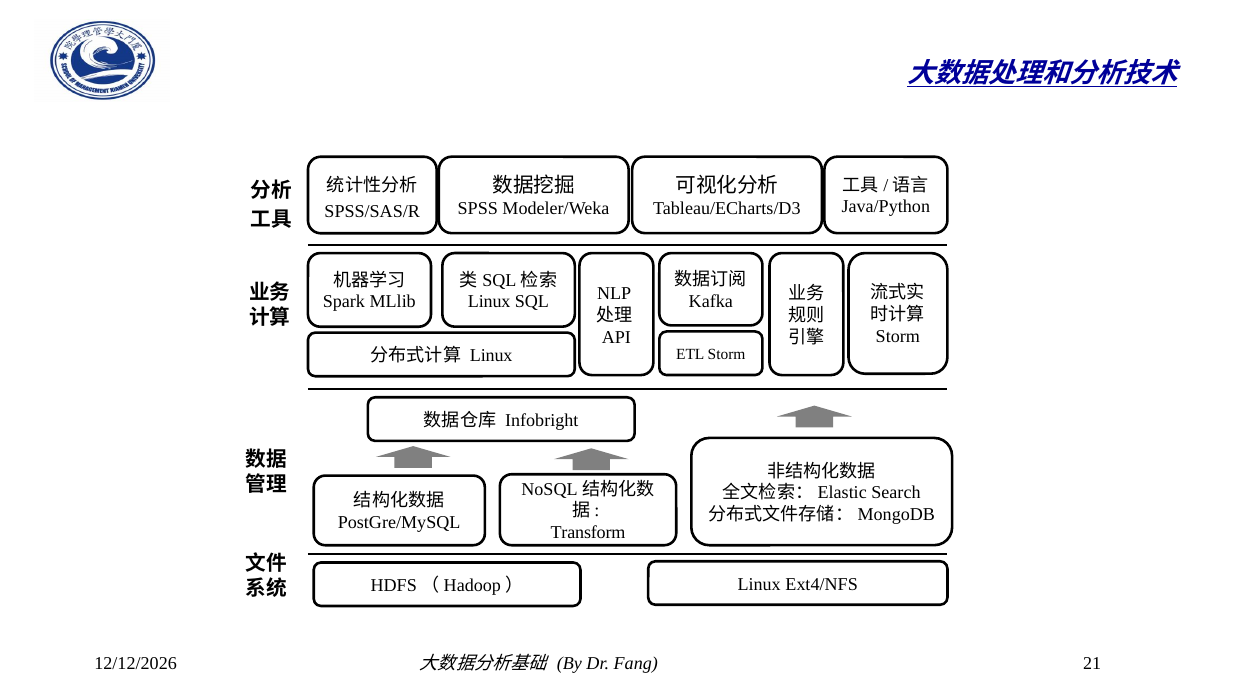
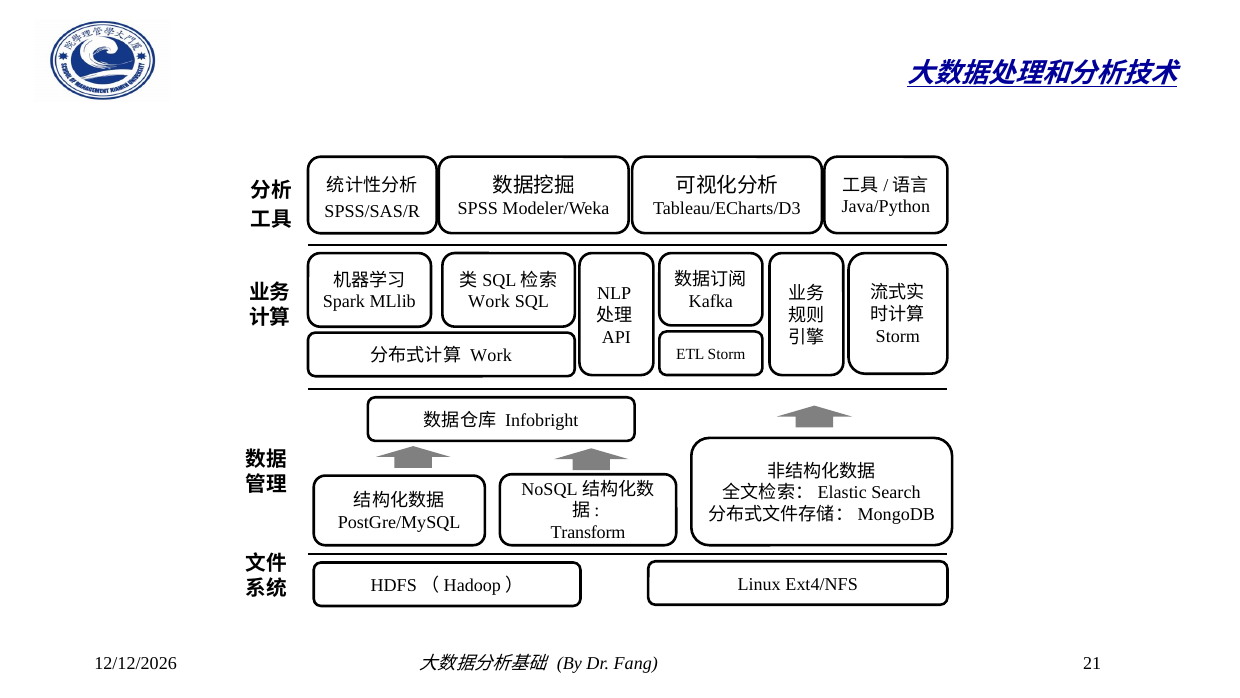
Linux: Linux -> Work (489, 302)
Linux: Linux -> Work (491, 355)
